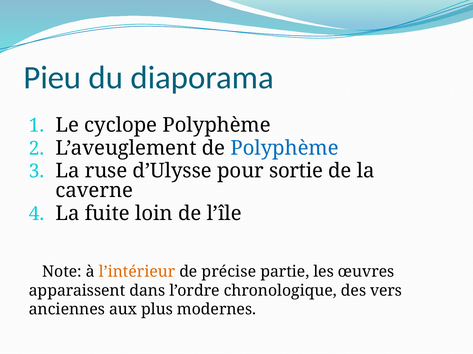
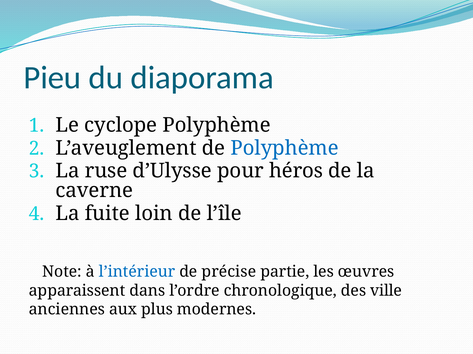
sortie: sortie -> héros (296, 171)
l’intérieur colour: orange -> blue (137, 272)
vers: vers -> ville (386, 291)
